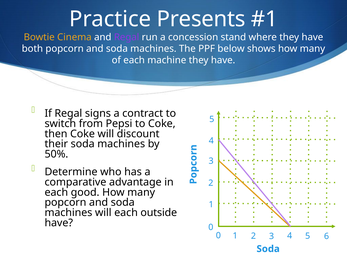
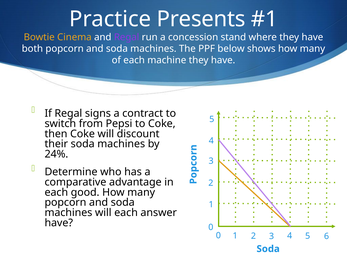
50%: 50% -> 24% (56, 154)
outside: outside -> answer (159, 213)
